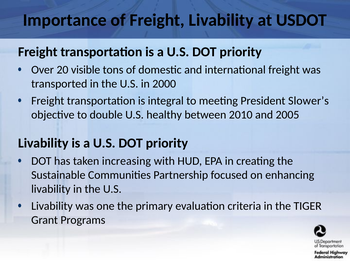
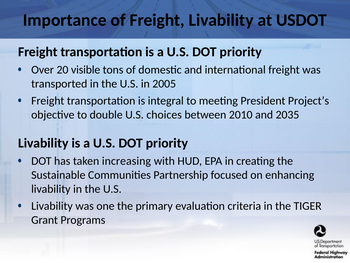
2000: 2000 -> 2005 (164, 84)
Slower’s: Slower’s -> Project’s (309, 101)
healthy: healthy -> choices (164, 115)
2005: 2005 -> 2035 (287, 115)
